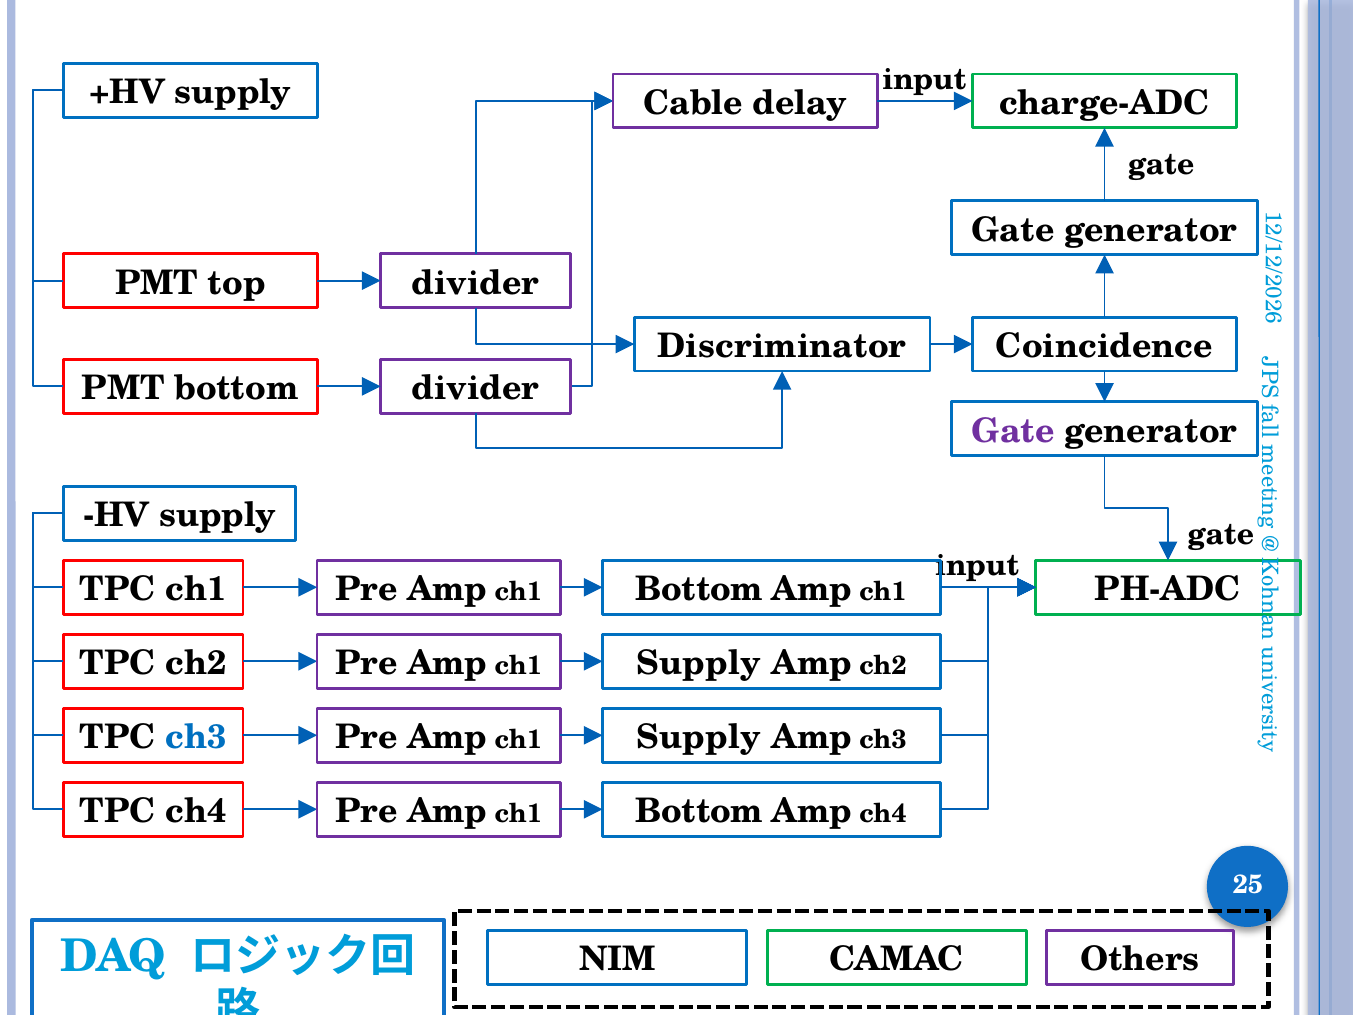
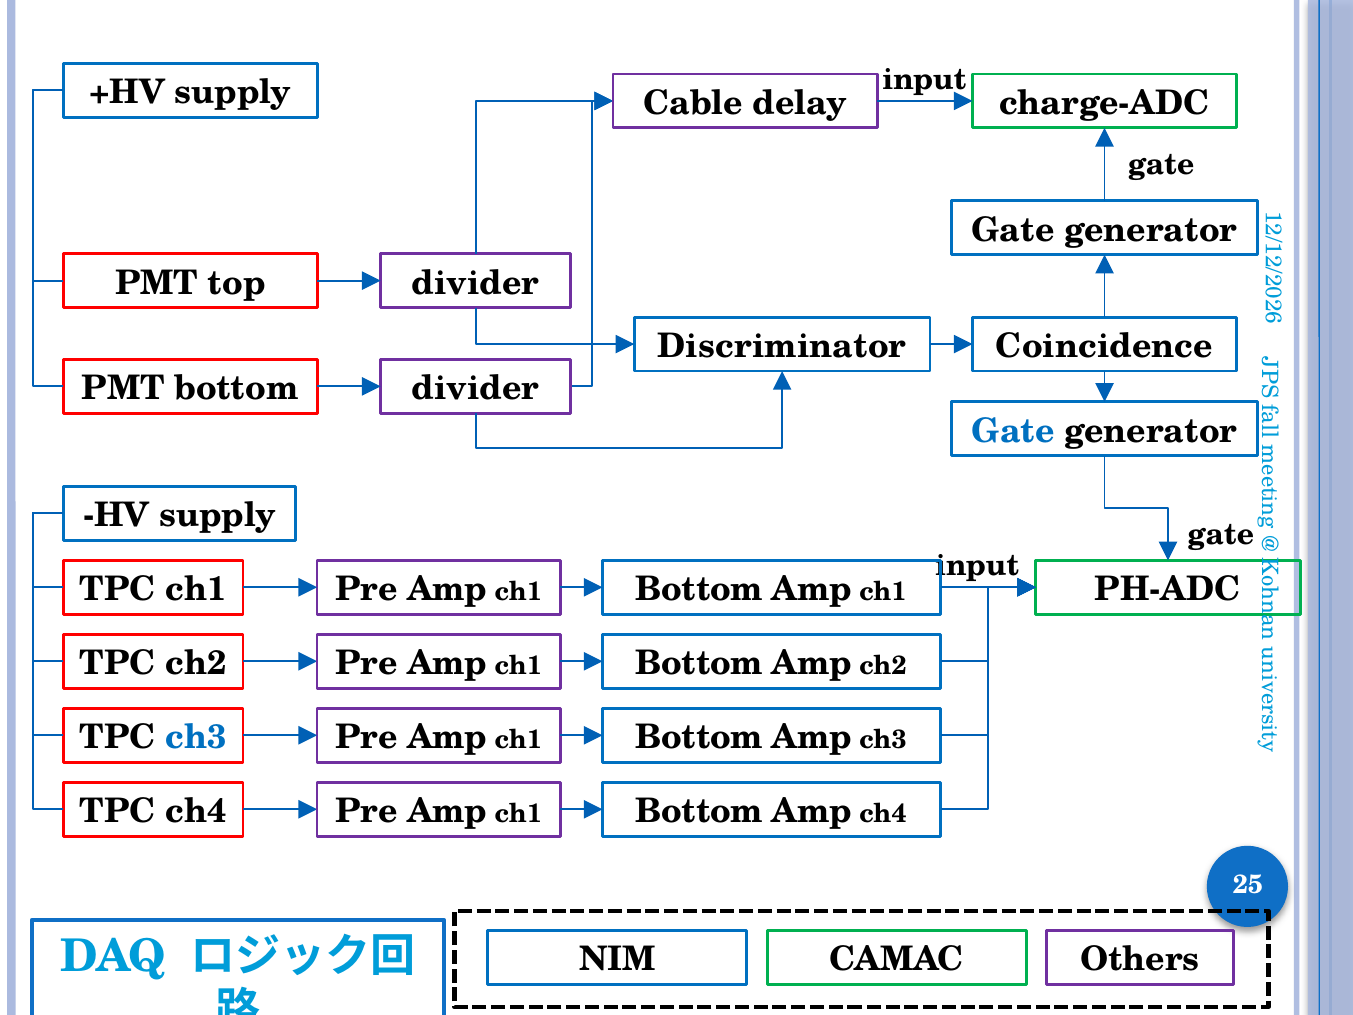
Gate colour: purple -> blue (1013, 431)
Supply: Supply -> Bottom (699, 663)
Supply: Supply -> Bottom (699, 737)
